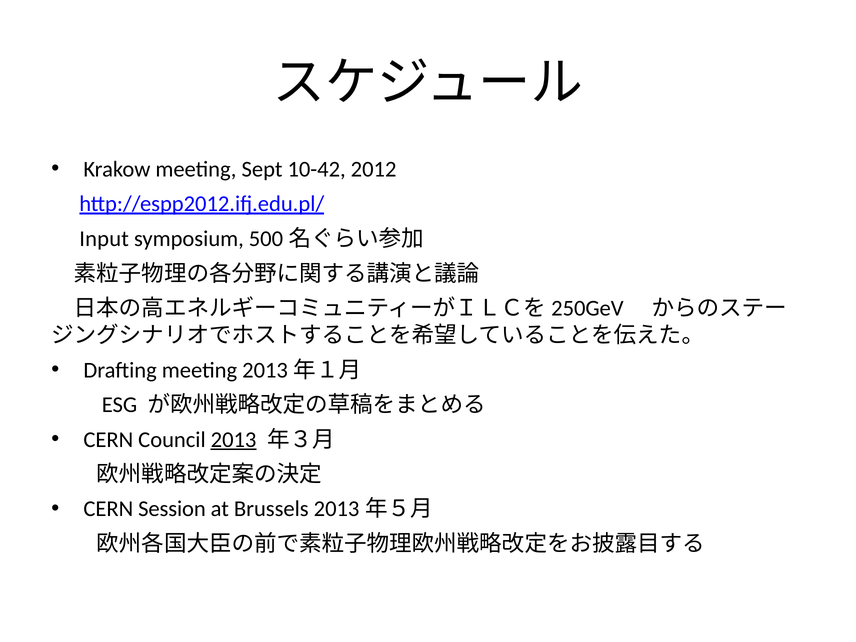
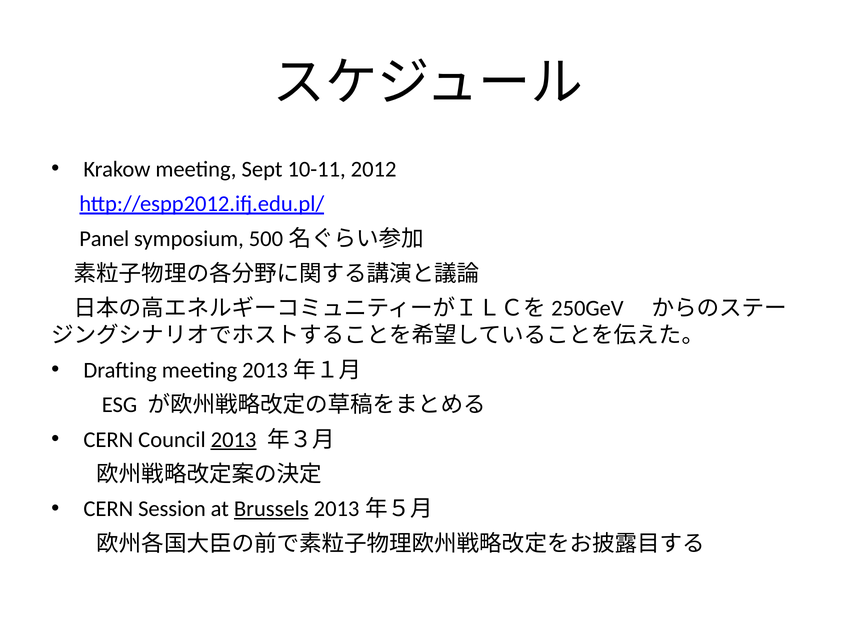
10-42: 10-42 -> 10-11 (317, 169)
Input: Input -> Panel (104, 239)
Brussels underline: none -> present (271, 509)
